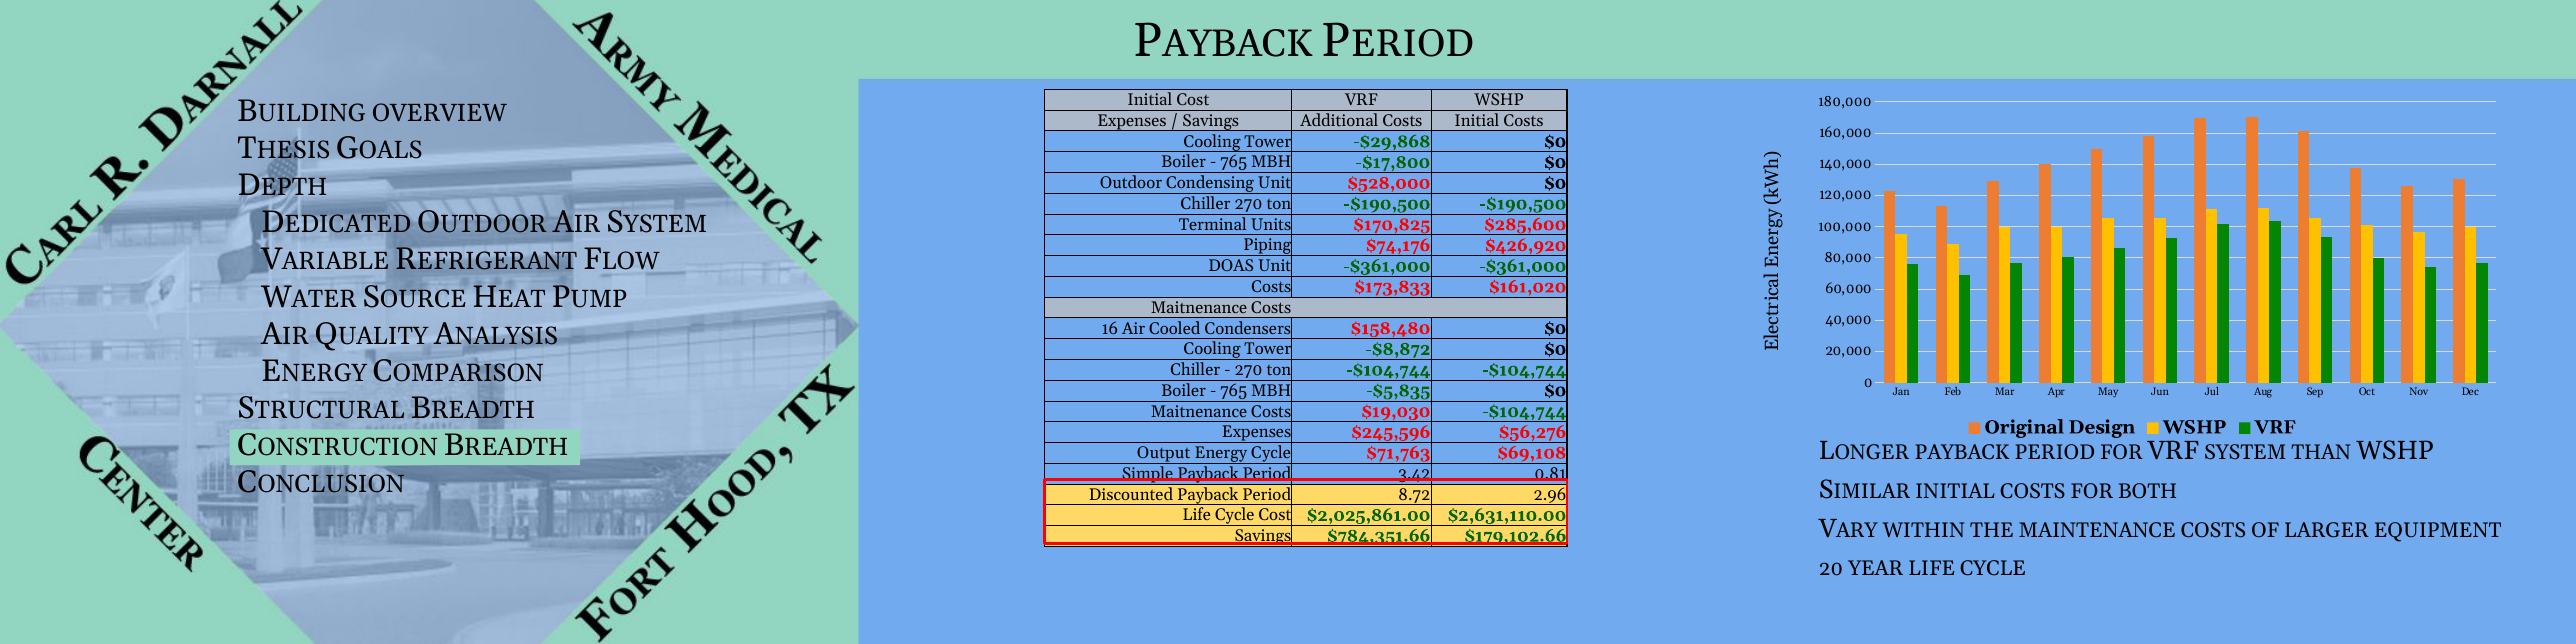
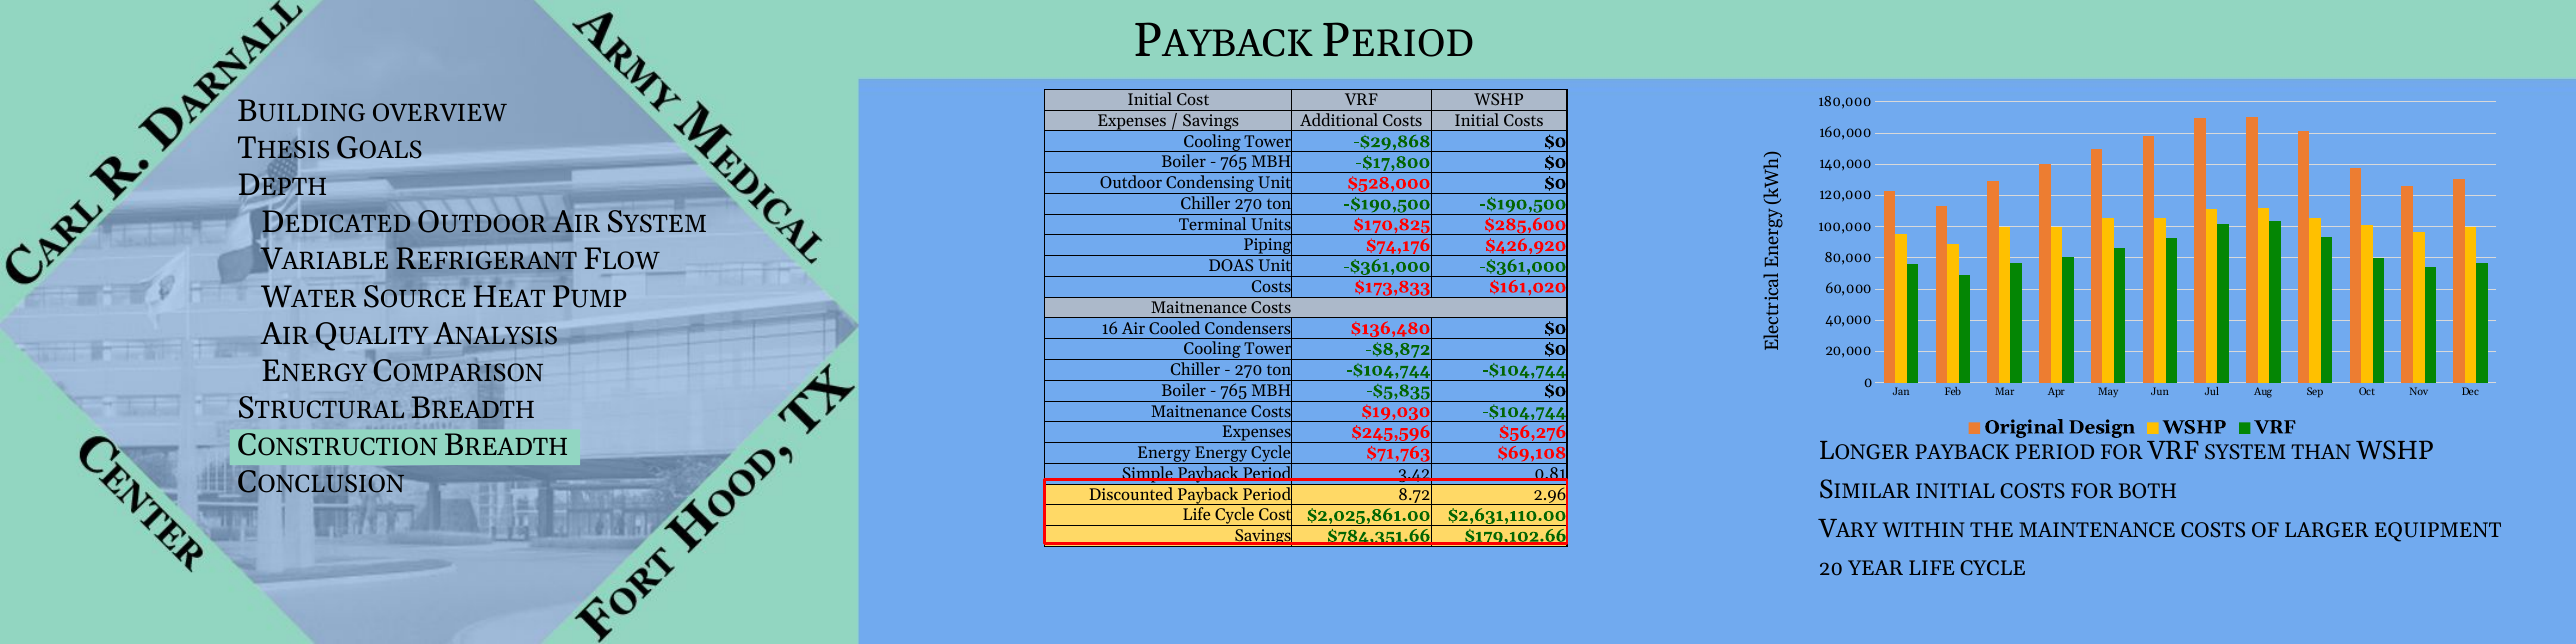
$158,480: $158,480 -> $136,480 (1390, 328)
Output: Output -> Energy (1164, 453)
